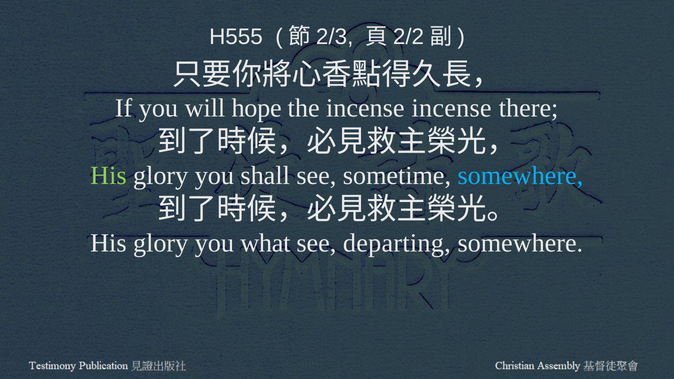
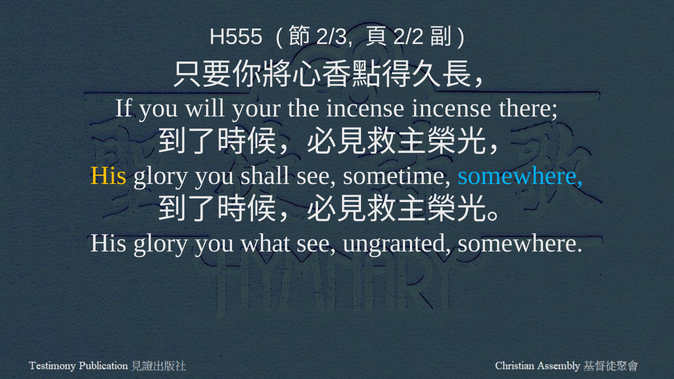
hope: hope -> your (256, 108)
His colour: light green -> yellow (108, 176)
departing: departing -> ungranted (397, 243)
